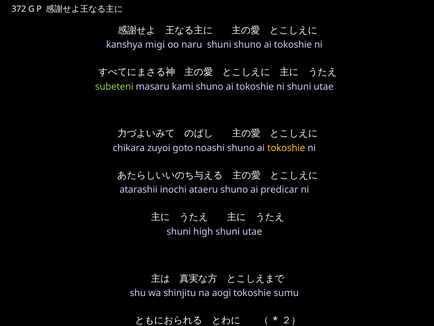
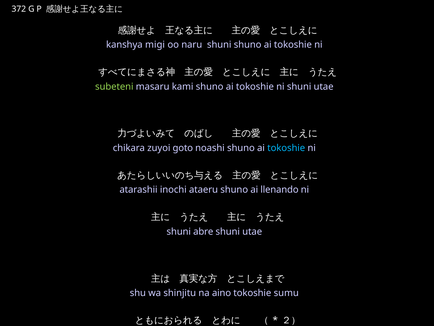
tokoshie colour: yellow -> light blue (286, 148)
predicar: predicar -> llenando (280, 190)
high: high -> abre (203, 231)
aogi: aogi -> aino (222, 293)
